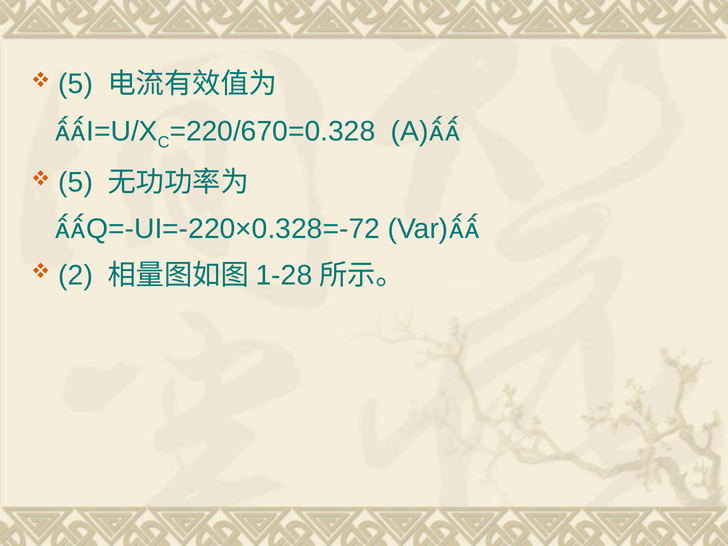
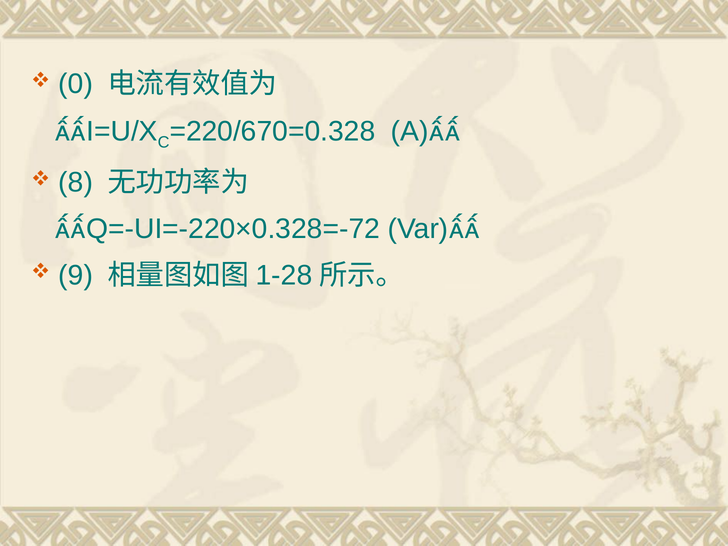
5: 5 -> 0 (76, 84)
5: 5 -> 8 (76, 182)
2: 2 -> 9 (76, 275)
